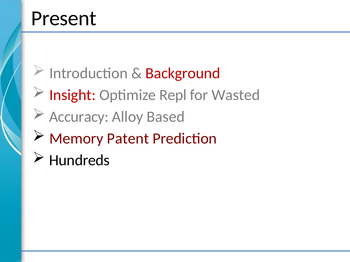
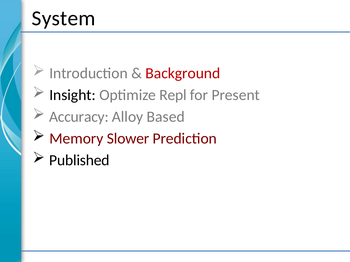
Present: Present -> System (64, 18)
Insight colour: red -> black (73, 95)
Wasted: Wasted -> Present (236, 95)
Patent: Patent -> Slower (128, 139)
Hundreds: Hundreds -> Published (79, 160)
